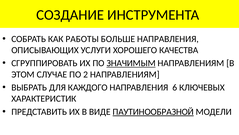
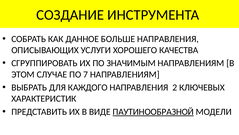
РАБОТЫ: РАБОТЫ -> ДАННОЕ (82, 39)
ЗНАЧИМЫМ underline: present -> none (131, 63)
2: 2 -> 7 (86, 74)
6: 6 -> 2 (175, 87)
